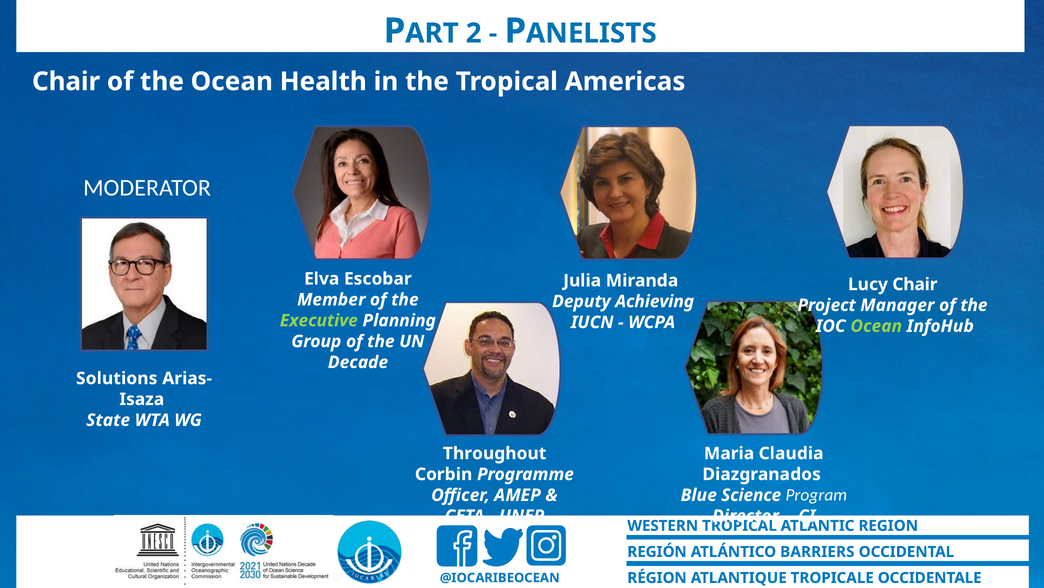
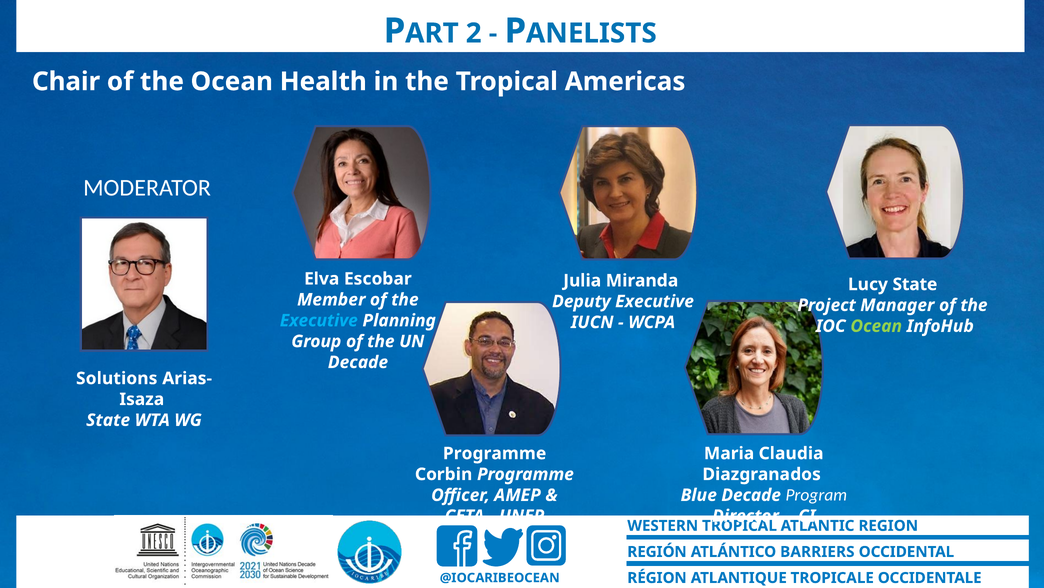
Lucy Chair: Chair -> State (915, 284)
Deputy Achieving: Achieving -> Executive (655, 301)
Executive colour: light green -> light blue (319, 320)
Throughout: Throughout -> Programme (495, 453)
Blue Science: Science -> Decade (751, 495)
